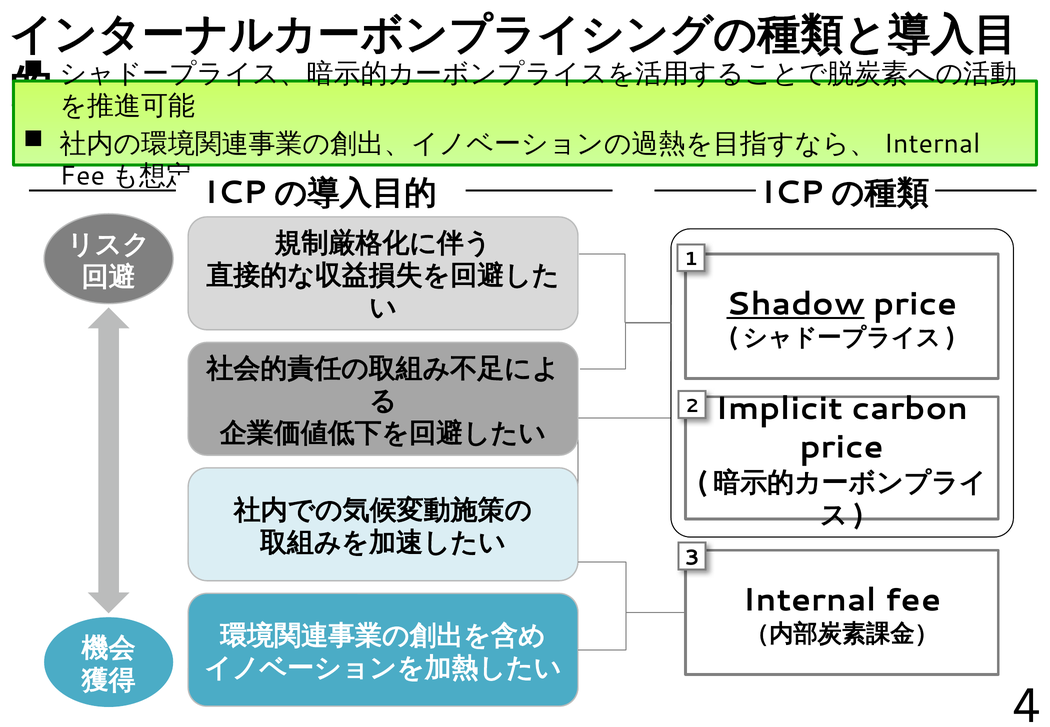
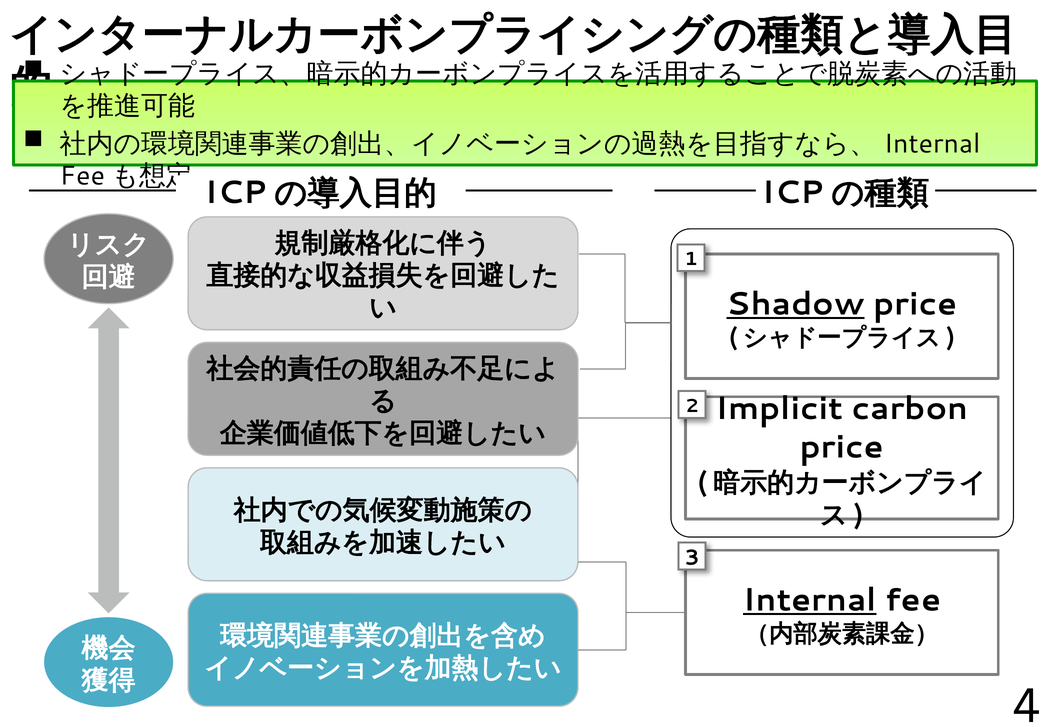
Internal underline: none -> present (810, 600)
